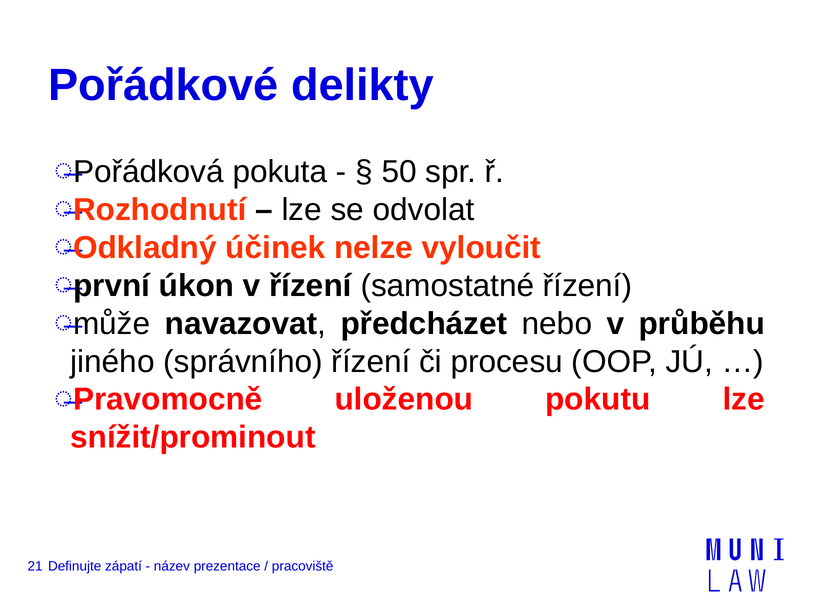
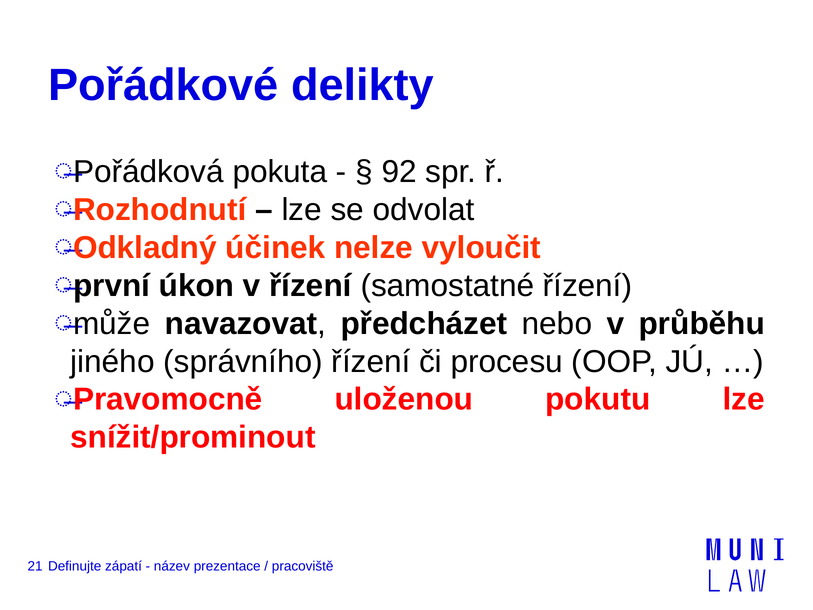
50: 50 -> 92 (399, 172)
